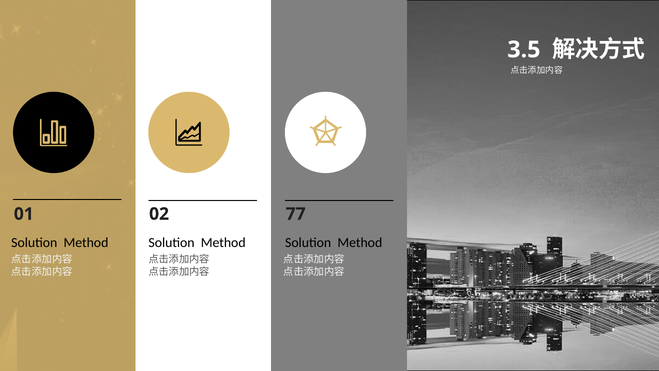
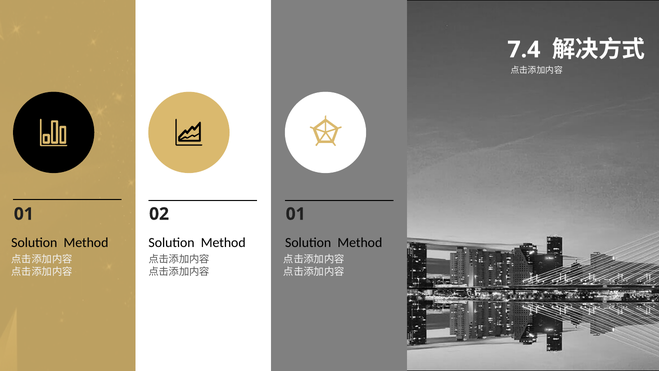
3.5: 3.5 -> 7.4 (524, 50)
02 77: 77 -> 01 (296, 214)
